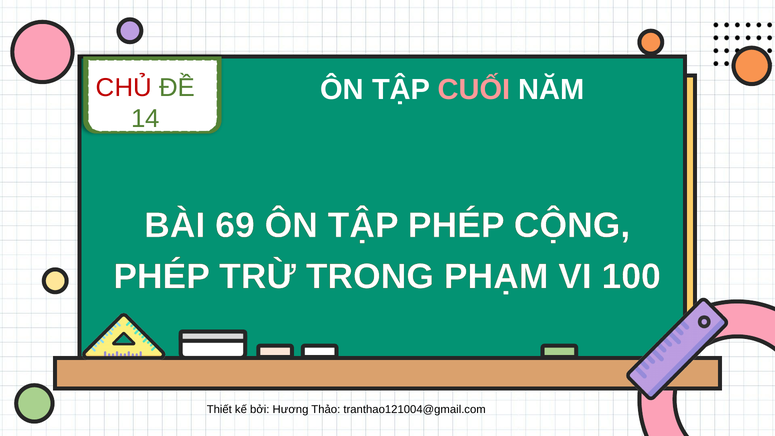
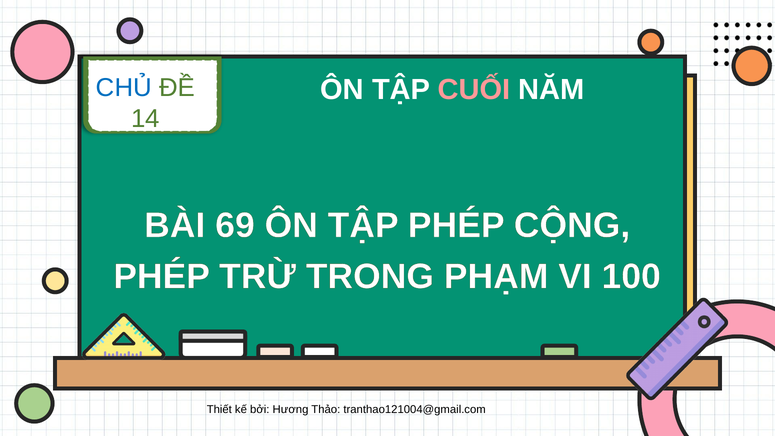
CHỦ colour: red -> blue (124, 87)
